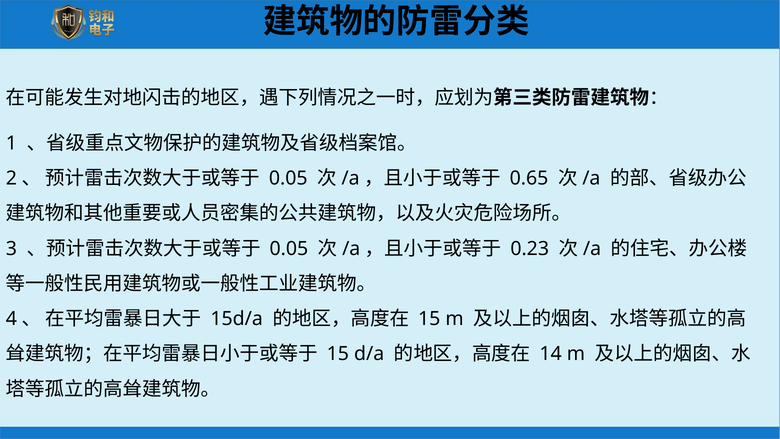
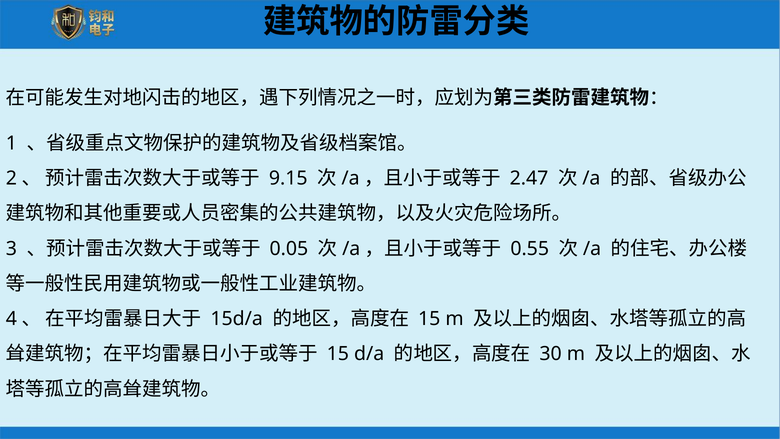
0.05: 0.05 -> 9.15 (288, 178)
0.65: 0.65 -> 2.47 (529, 178)
0.23: 0.23 -> 0.55 (530, 248)
14: 14 -> 30 (551, 354)
